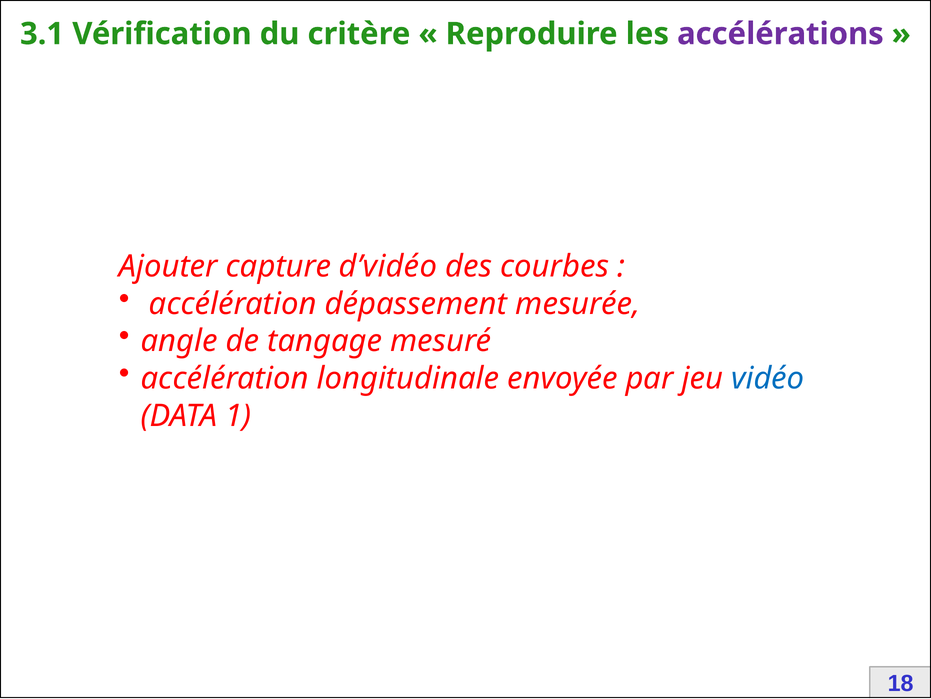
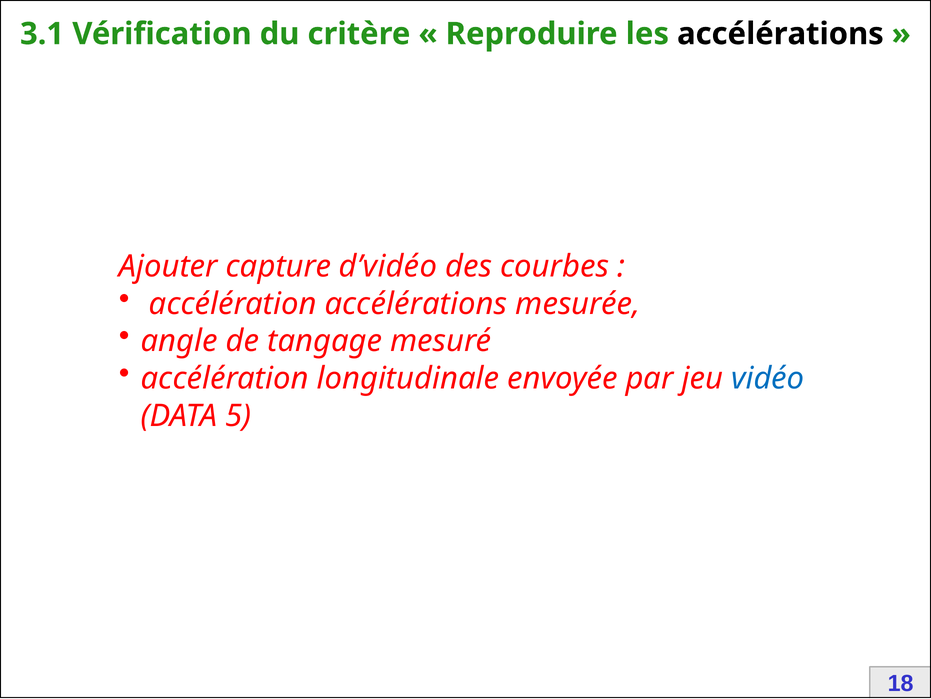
accélérations colour: purple -> black (780, 34)
accélération dépassement: dépassement -> accélérations (416, 304)
1: 1 -> 5 (238, 415)
